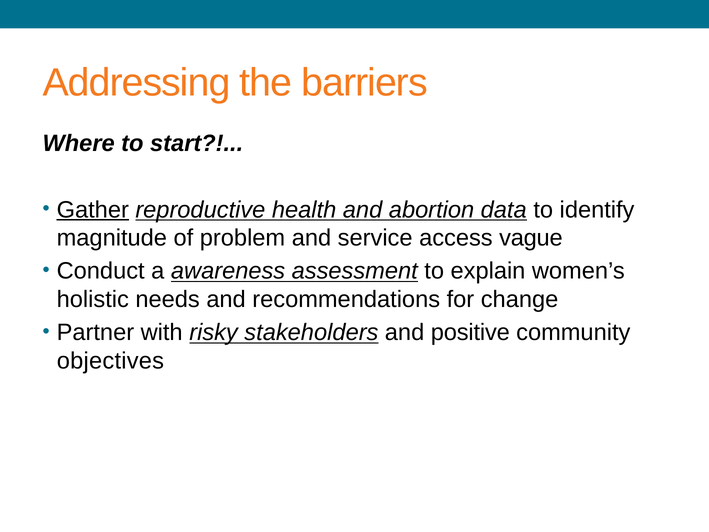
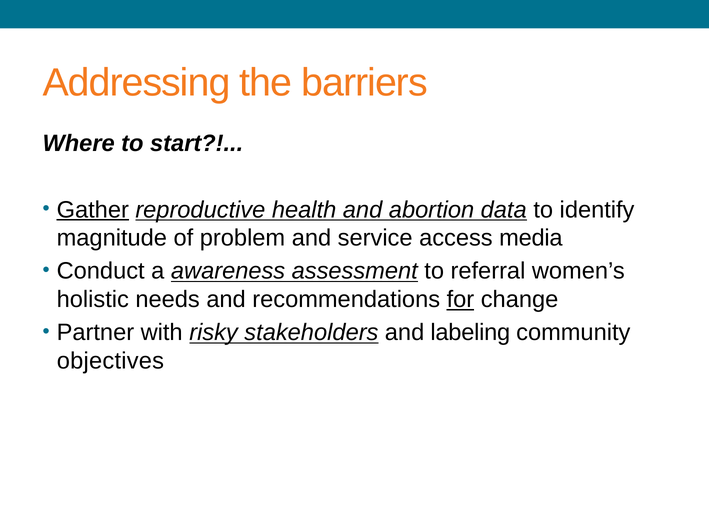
vague: vague -> media (531, 238)
explain: explain -> referral (488, 271)
for underline: none -> present (460, 299)
positive: positive -> labeling (470, 332)
